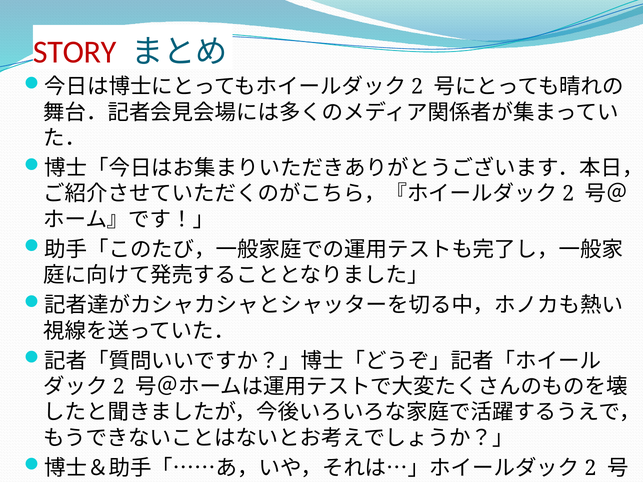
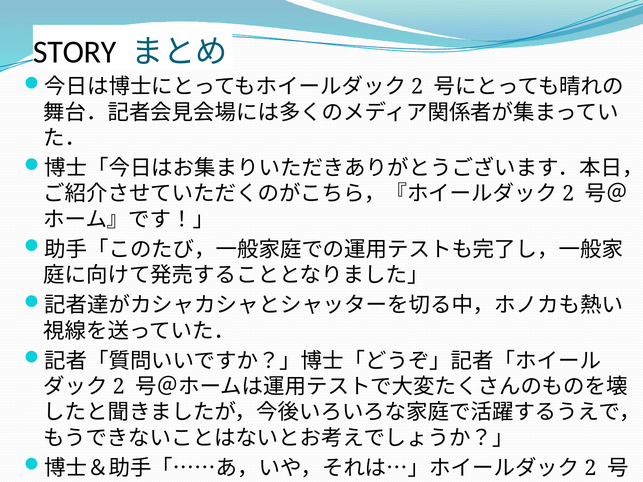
STORY colour: red -> black (75, 52)
